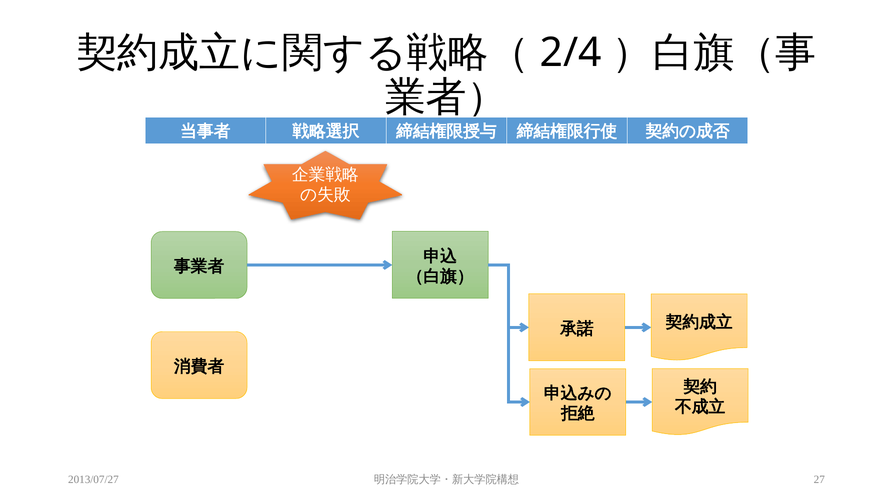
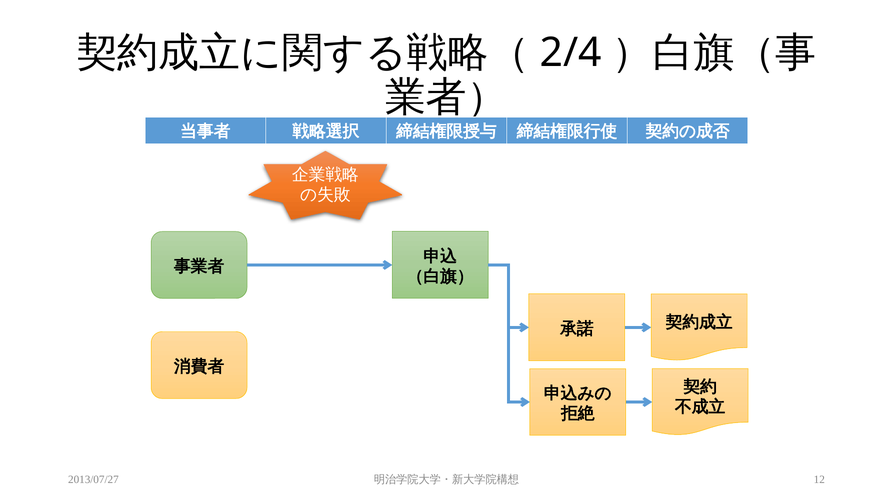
27: 27 -> 12 (819, 480)
